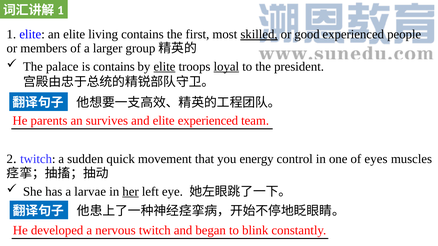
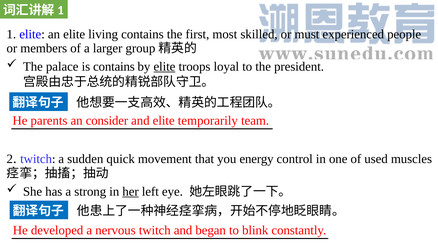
skilled underline: present -> none (259, 34)
good: good -> must (307, 34)
loyal underline: present -> none (226, 67)
survives: survives -> consider (107, 121)
elite experienced: experienced -> temporarily (208, 121)
eyes: eyes -> used (376, 159)
larvae: larvae -> strong (90, 192)
